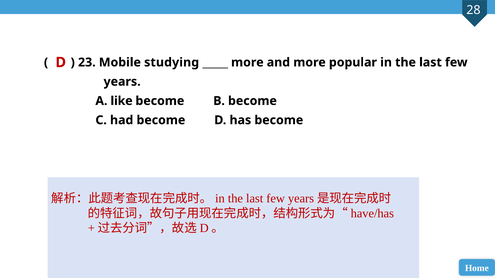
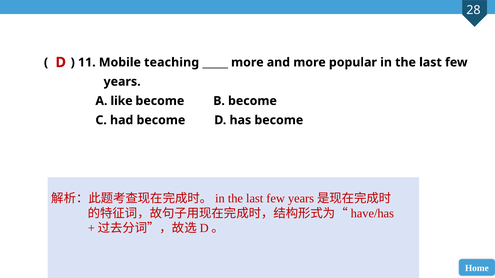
23: 23 -> 11 (87, 62)
studying: studying -> teaching (172, 62)
